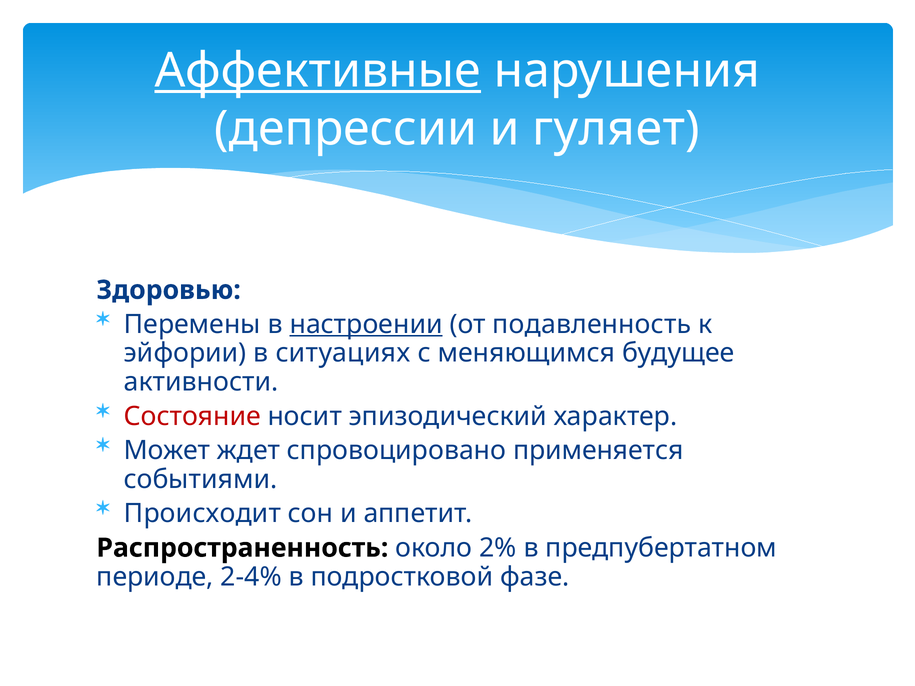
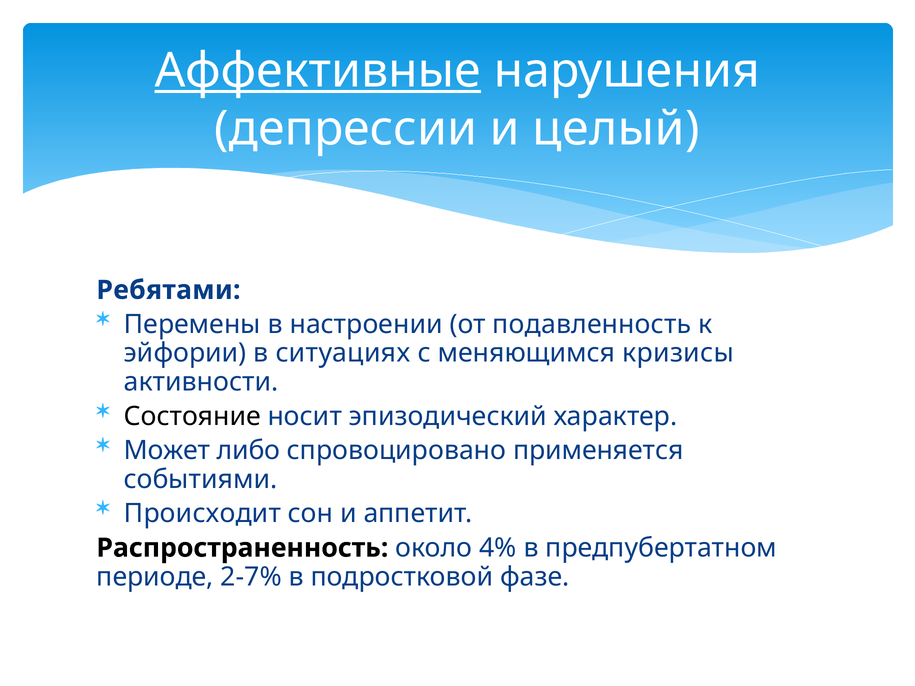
гуляет: гуляет -> целый (616, 129)
Здоровью: Здоровью -> Ребятами (168, 290)
настроении underline: present -> none (366, 324)
будущее: будущее -> кризисы (678, 353)
Состояние colour: red -> black (192, 416)
ждет: ждет -> либо (248, 451)
2%: 2% -> 4% (498, 548)
2-4%: 2-4% -> 2-7% (251, 577)
